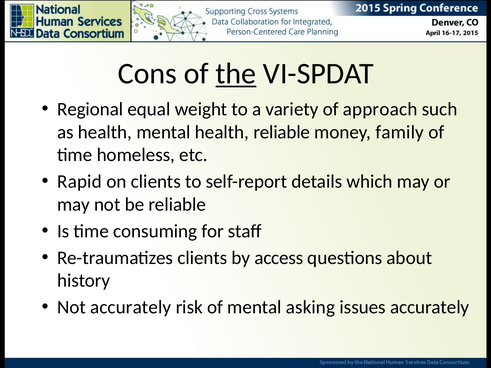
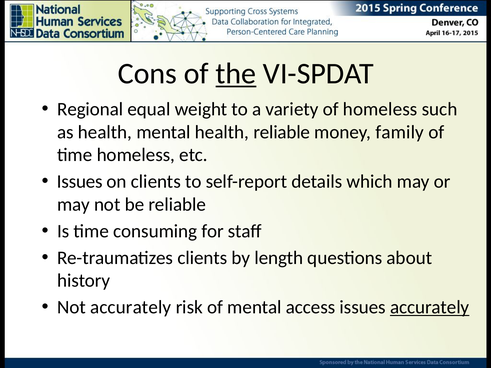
of approach: approach -> homeless (380, 109)
Rapid: Rapid -> Issues (80, 182)
access: access -> length (279, 258)
asking: asking -> access (311, 308)
accurately underline: none -> present (430, 308)
